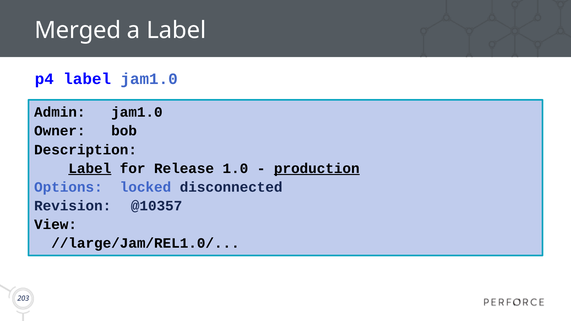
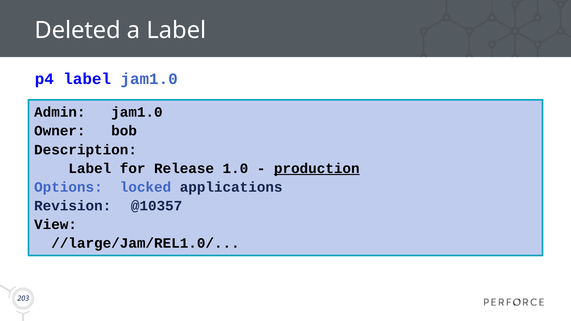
Merged: Merged -> Deleted (78, 30)
Label underline: present -> none (90, 168)
disconnected: disconnected -> applications (231, 187)
